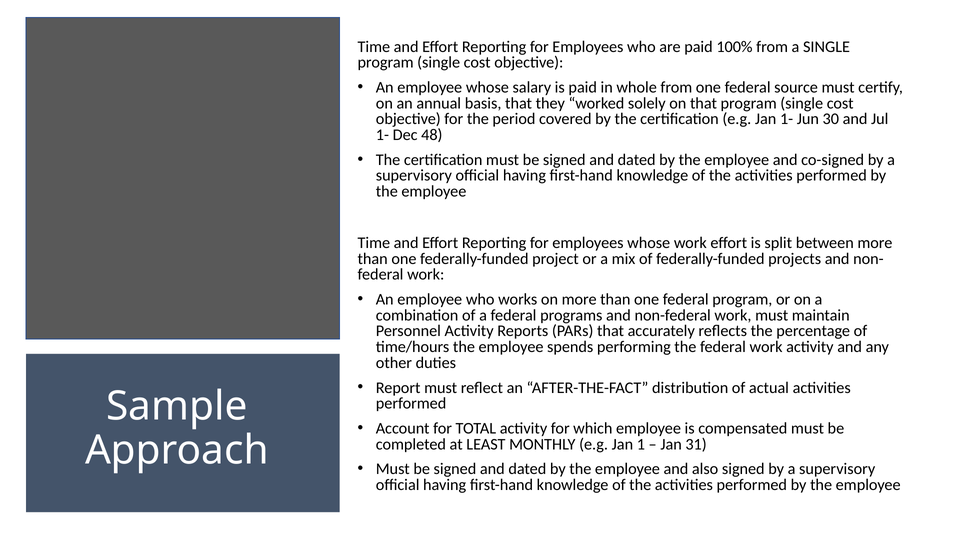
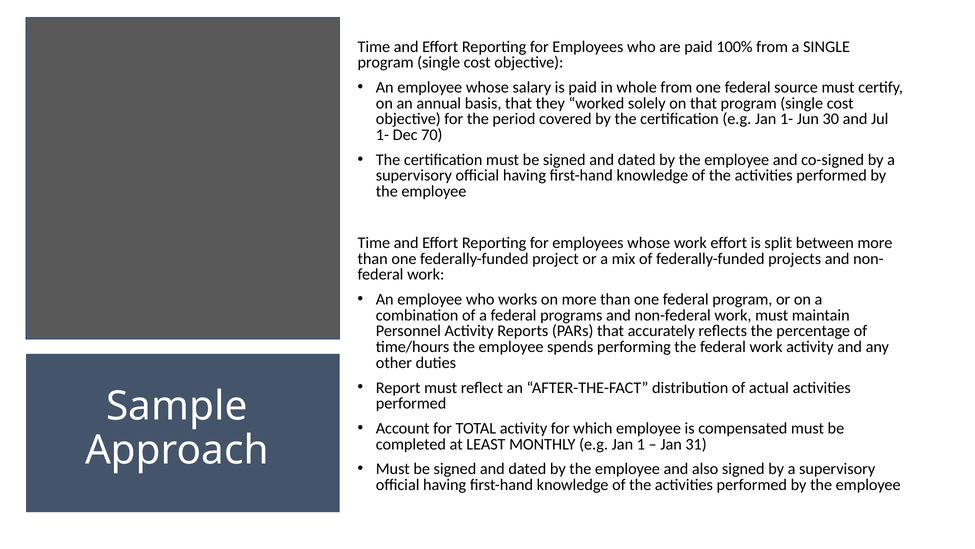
48: 48 -> 70 (432, 135)
